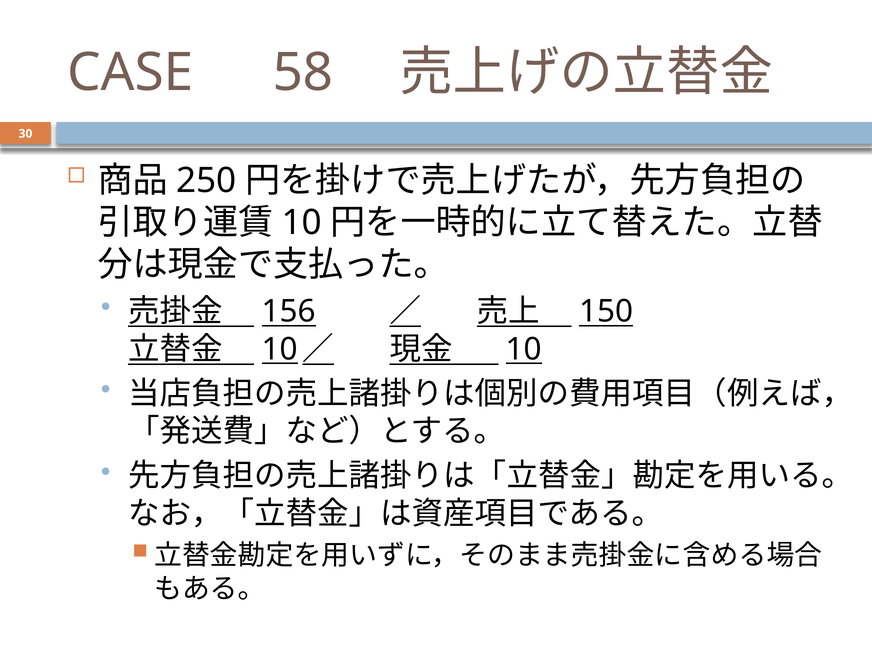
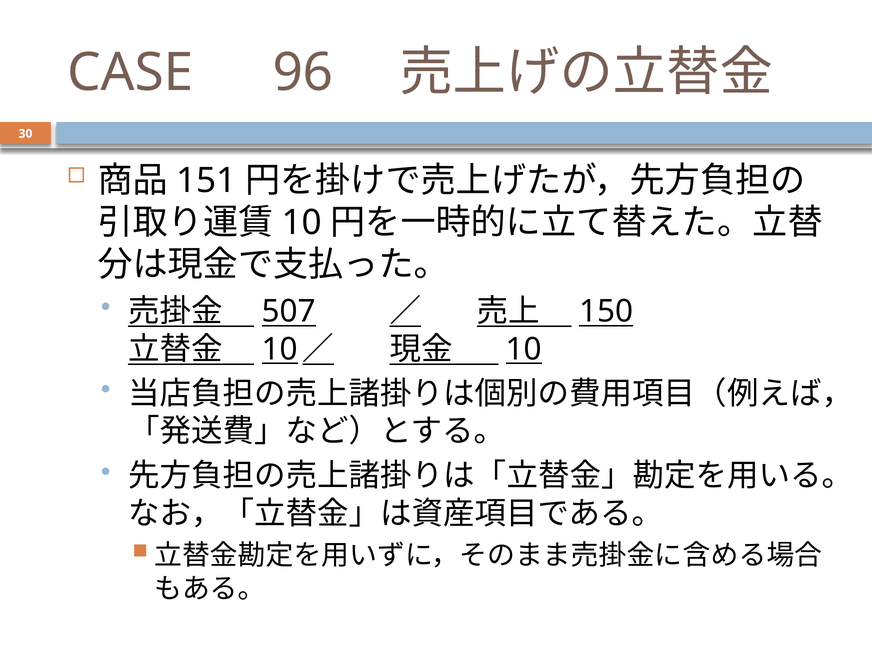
58: 58 -> 96 (303, 73)
250: 250 -> 151 (206, 180)
156: 156 -> 507 (289, 311)
